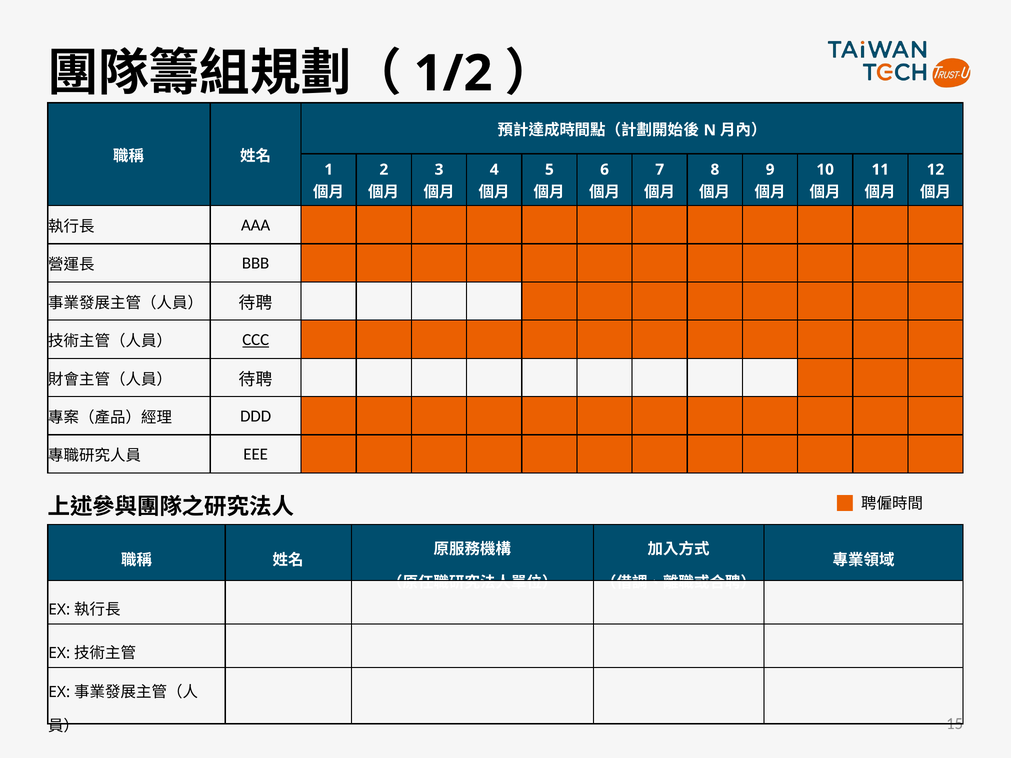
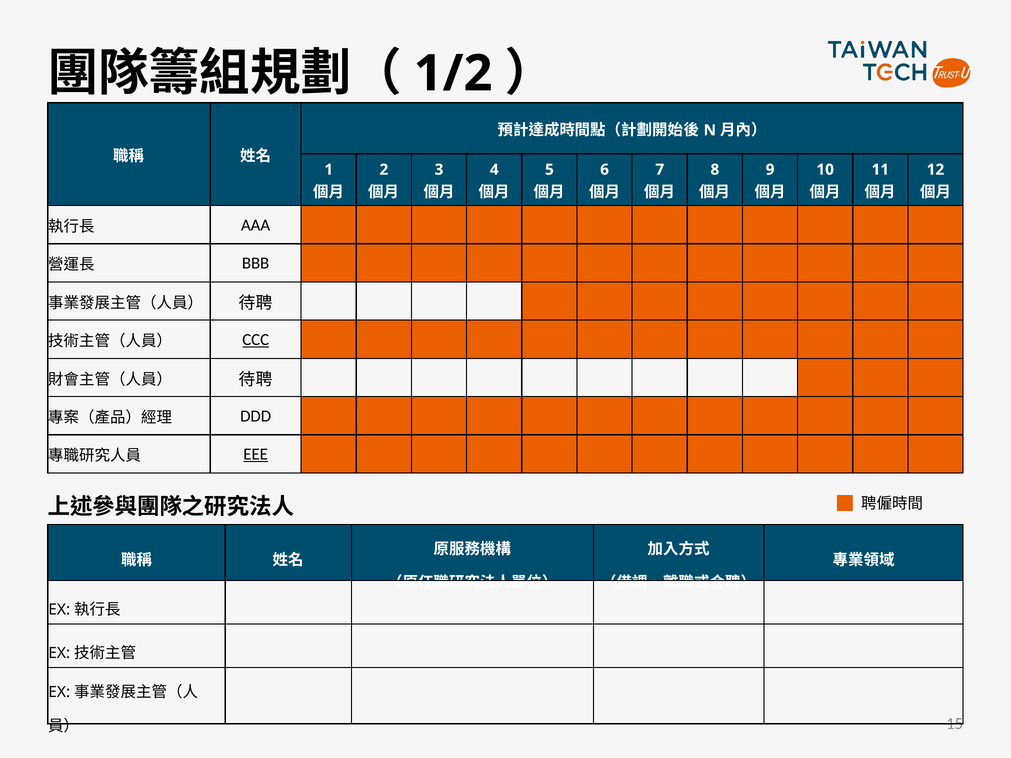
EEE underline: none -> present (256, 454)
